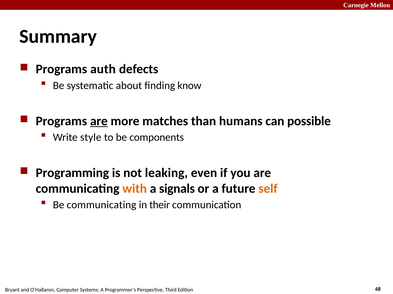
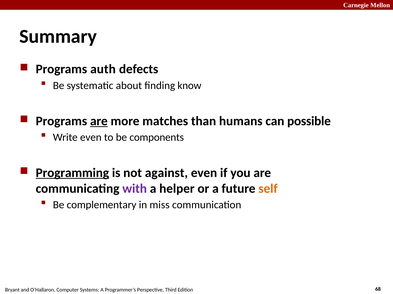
Write style: style -> even (91, 138)
Programming underline: none -> present (72, 173)
leaking: leaking -> against (166, 173)
with colour: orange -> purple (135, 189)
signals: signals -> helper (177, 189)
Be communicating: communicating -> complementary (102, 205)
their: their -> miss (160, 205)
